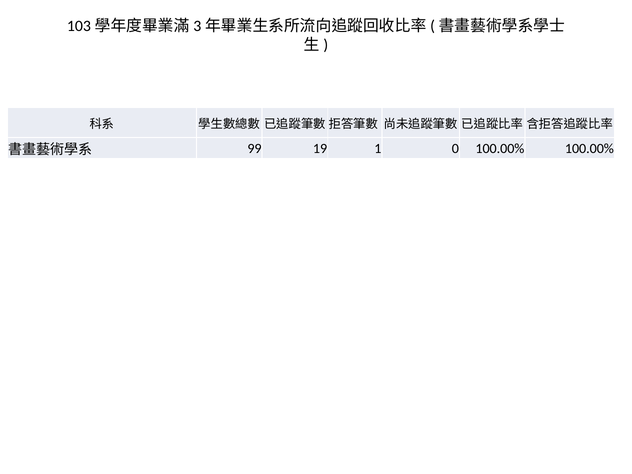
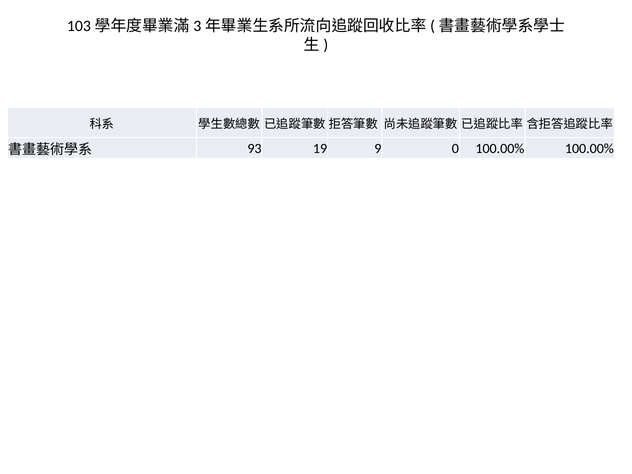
99: 99 -> 93 (254, 149)
1: 1 -> 9 (378, 149)
